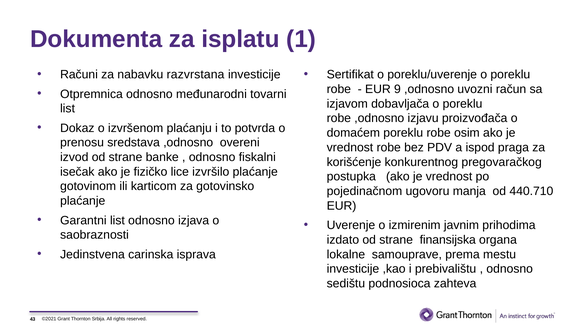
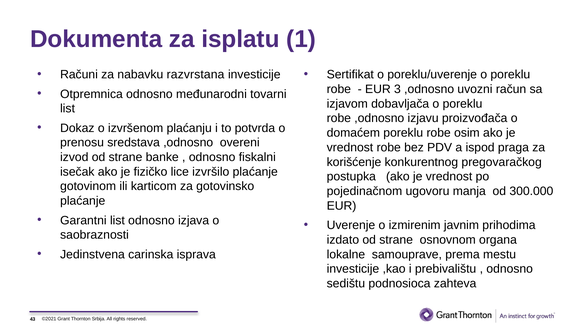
9: 9 -> 3 (397, 89)
440.710: 440.710 -> 300.000 (531, 191)
finansijska: finansijska -> osnovnom (448, 240)
